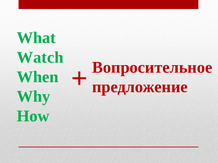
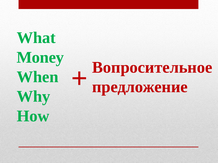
Watch: Watch -> Money (40, 57)
